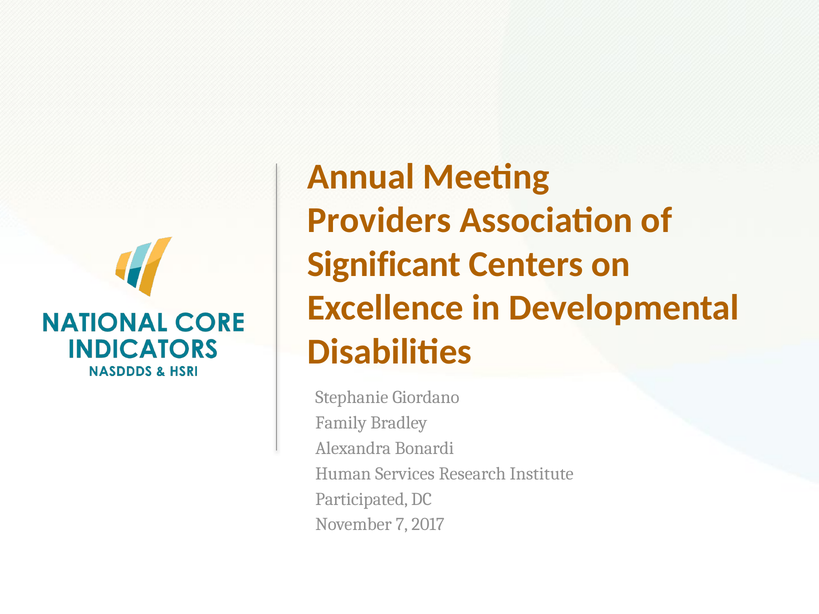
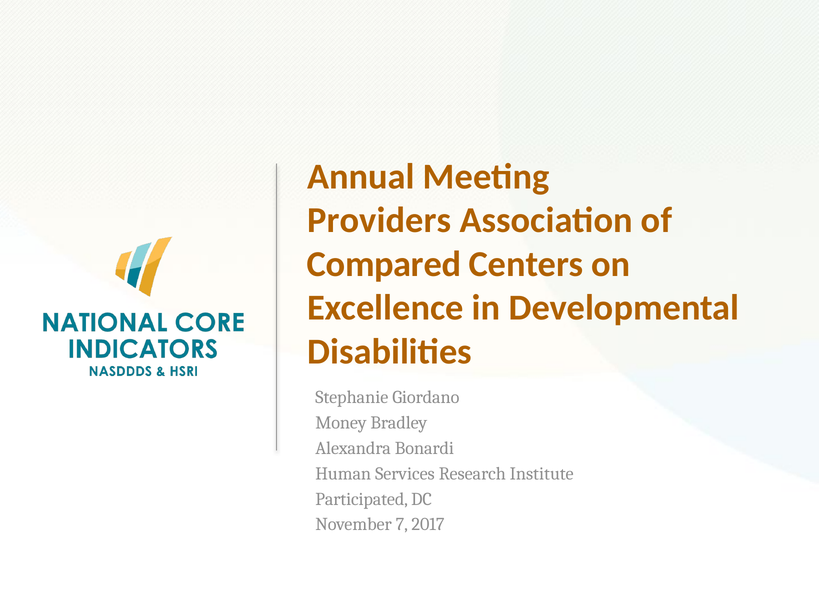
Significant: Significant -> Compared (384, 264)
Family: Family -> Money (341, 423)
